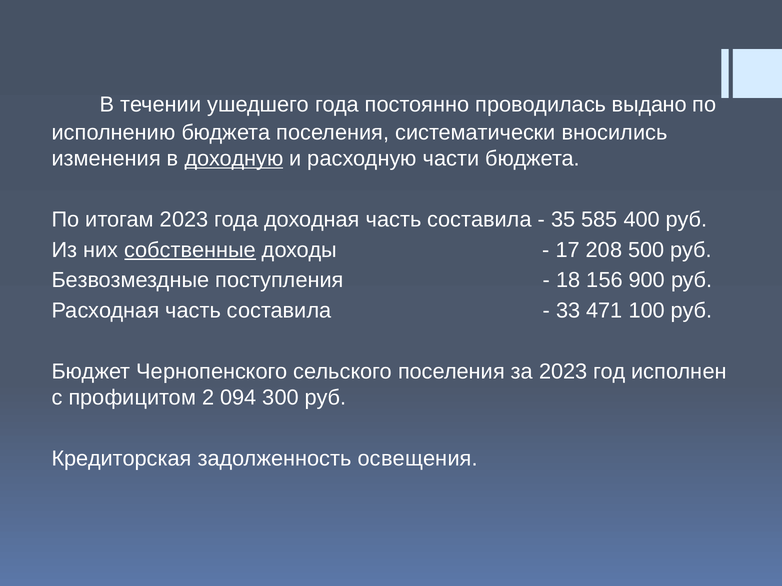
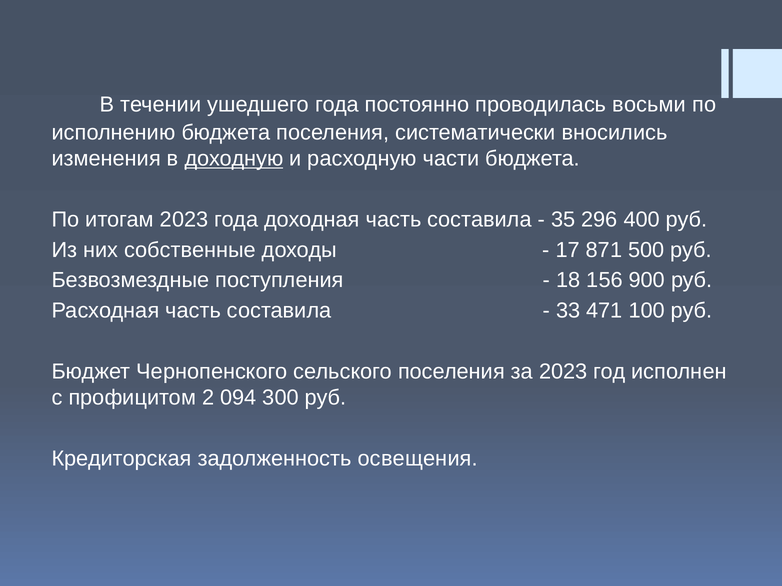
выдано: выдано -> восьми (649, 105)
585: 585 -> 296 (599, 220)
собственные underline: present -> none (190, 250)
208: 208 -> 871 (604, 250)
